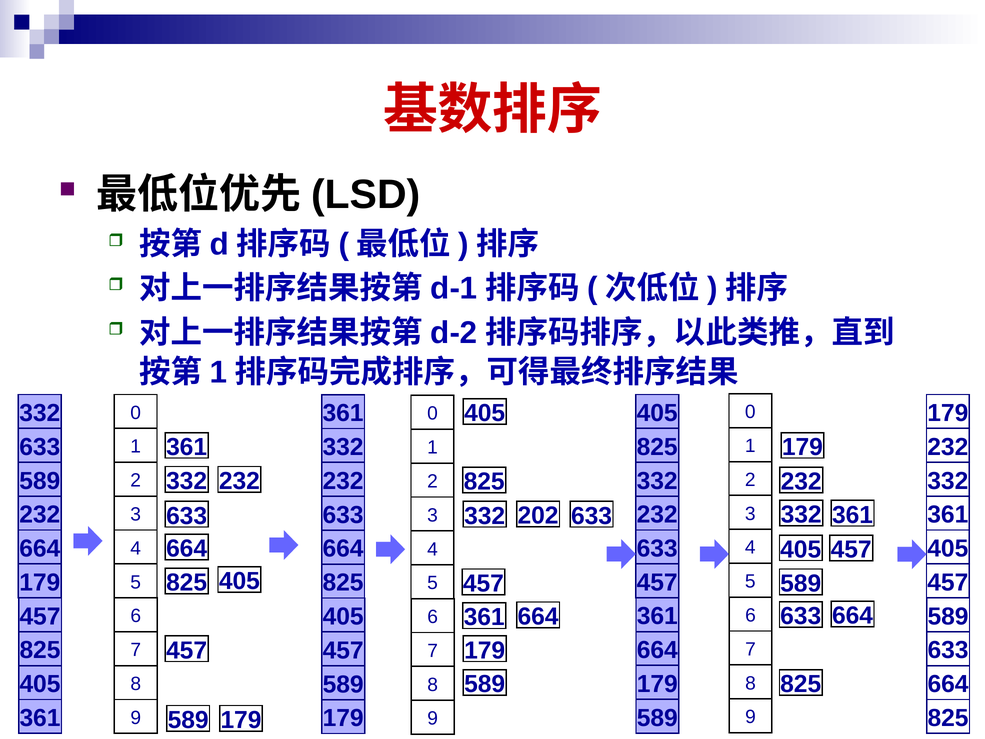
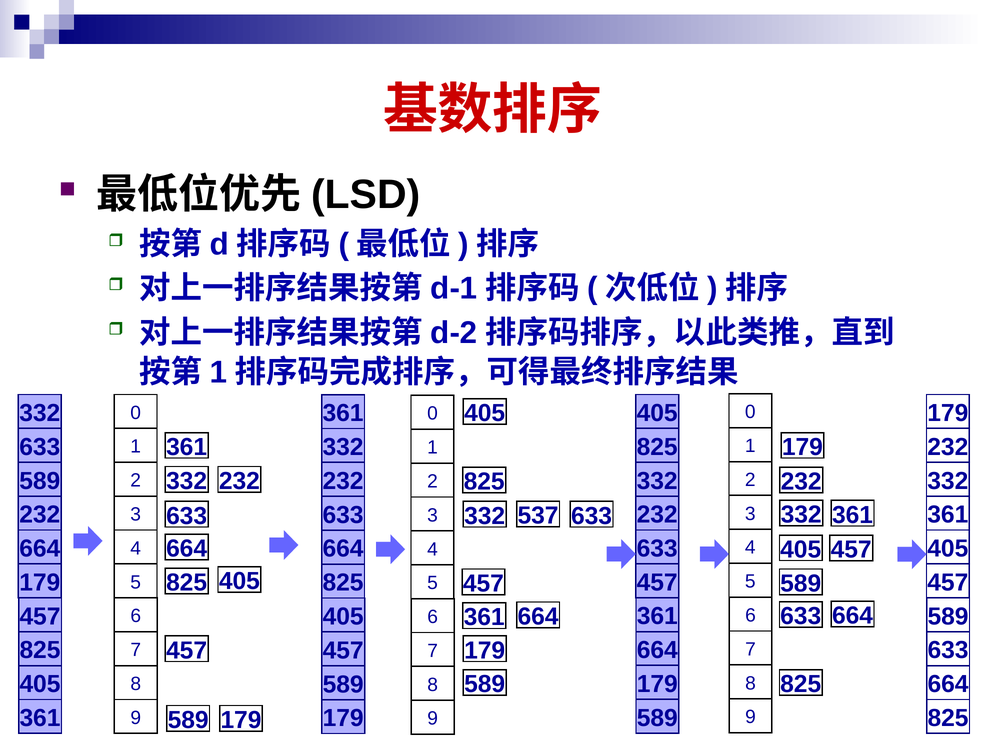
202: 202 -> 537 (538, 515)
